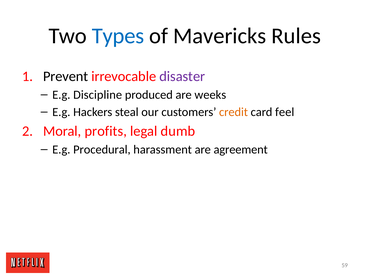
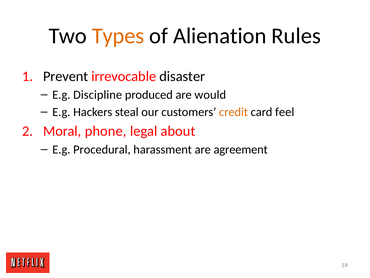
Types colour: blue -> orange (118, 36)
Mavericks: Mavericks -> Alienation (220, 36)
disaster colour: purple -> black (182, 76)
weeks: weeks -> would (210, 95)
profits: profits -> phone (106, 131)
dumb: dumb -> about (178, 131)
